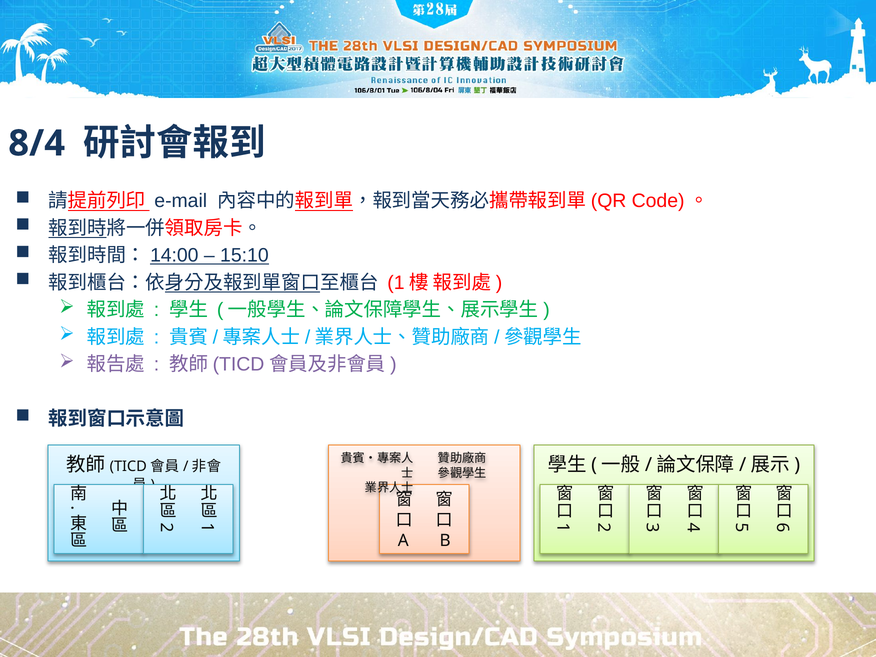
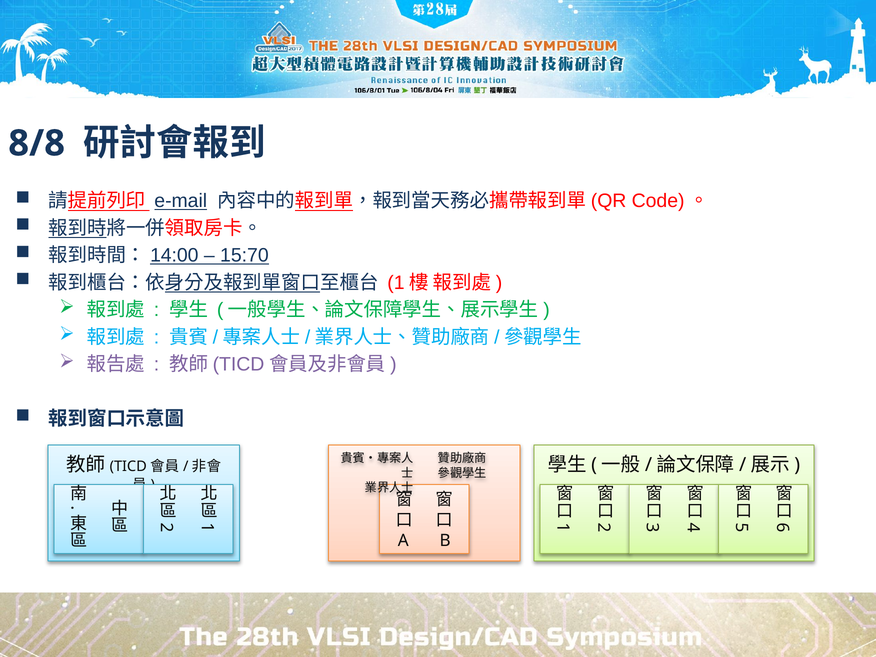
8/4: 8/4 -> 8/8 (37, 143)
e-mail underline: none -> present (181, 201)
15:10: 15:10 -> 15:70 (244, 255)
